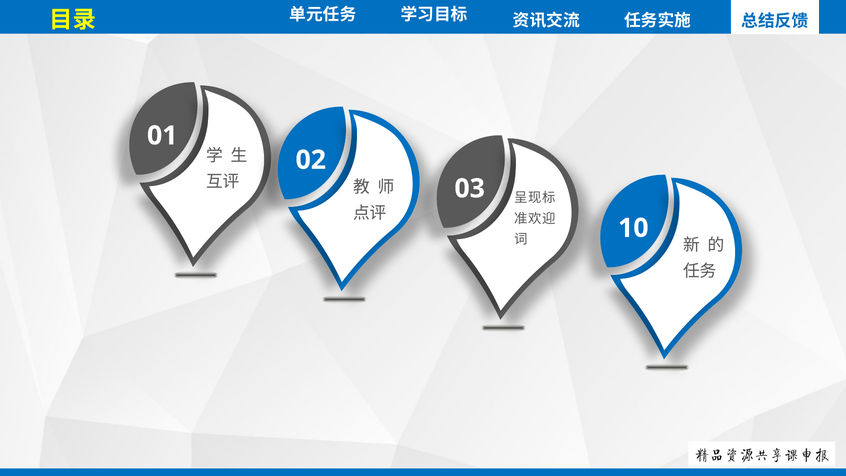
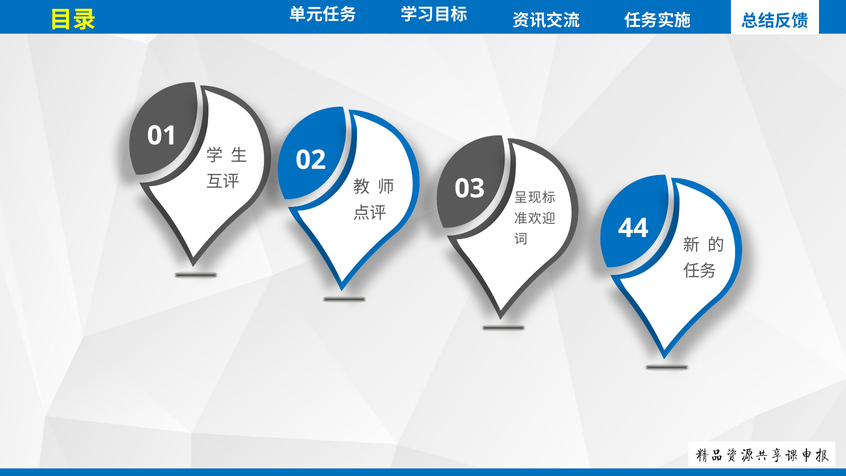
10: 10 -> 44 (633, 228)
